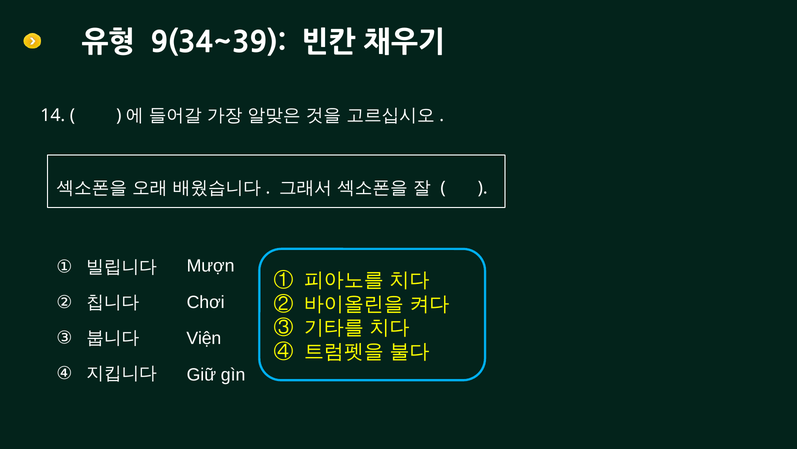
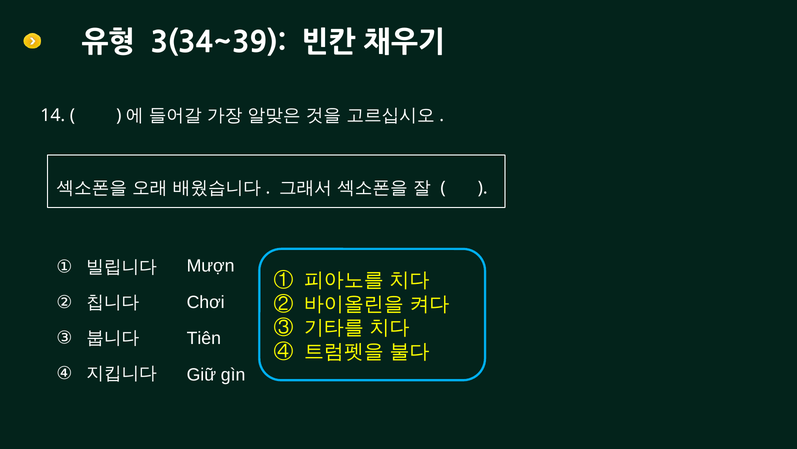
9(34~39: 9(34~39 -> 3(34~39 (219, 43)
Viện: Viện -> Tiên (204, 338)
